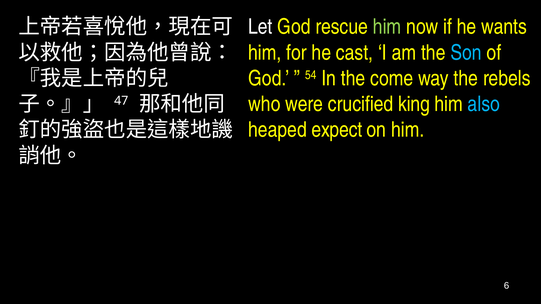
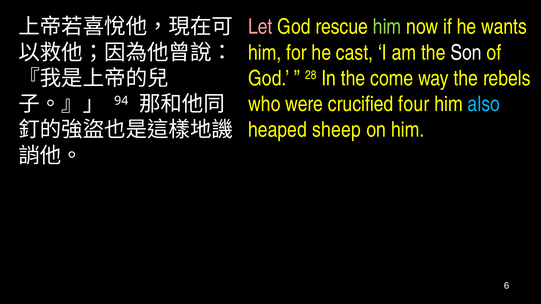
Let colour: white -> pink (260, 27)
Son colour: light blue -> white (466, 53)
54: 54 -> 28 (311, 75)
king: king -> four (414, 104)
47: 47 -> 94 (121, 101)
expect: expect -> sheep (337, 130)
